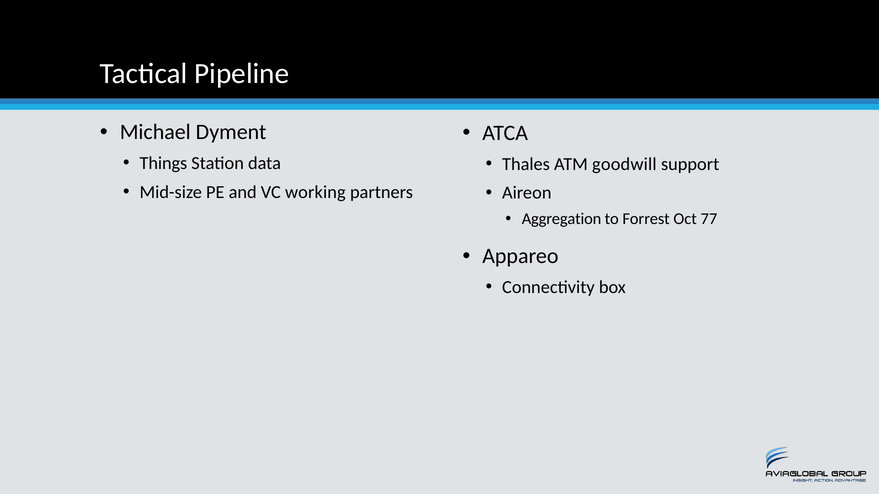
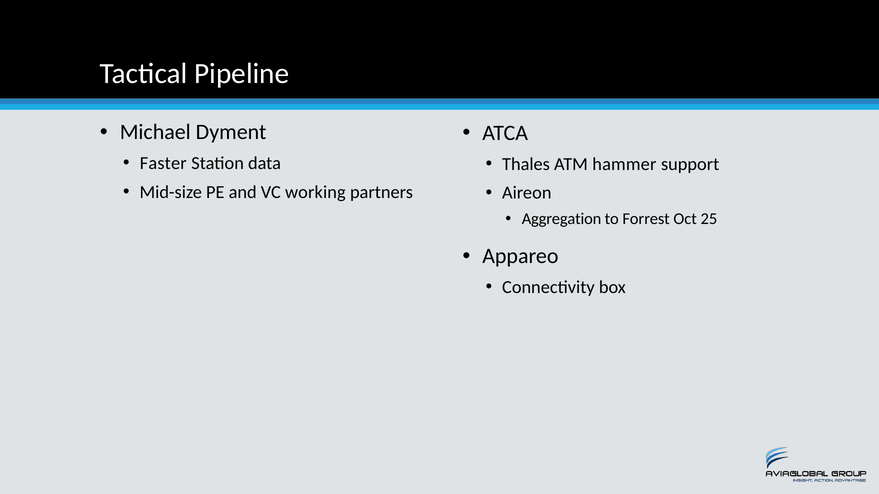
Things: Things -> Faster (163, 163)
goodwill: goodwill -> hammer (624, 164)
77: 77 -> 25 (709, 219)
